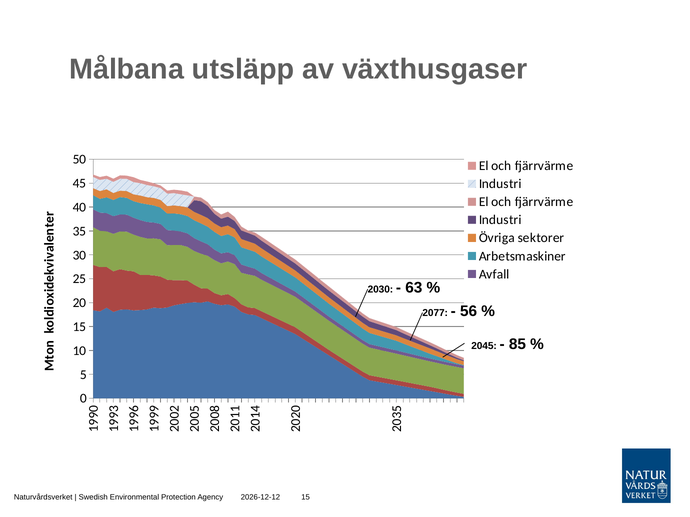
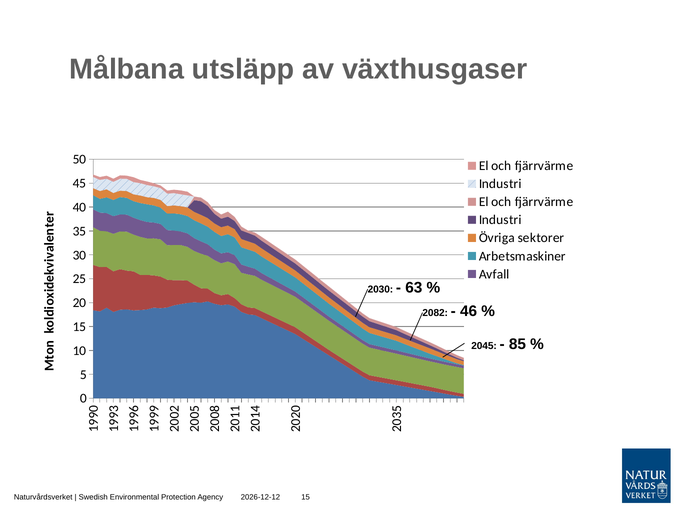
2077: 2077 -> 2082 (435, 313)
56: 56 -> 46 (469, 312)
